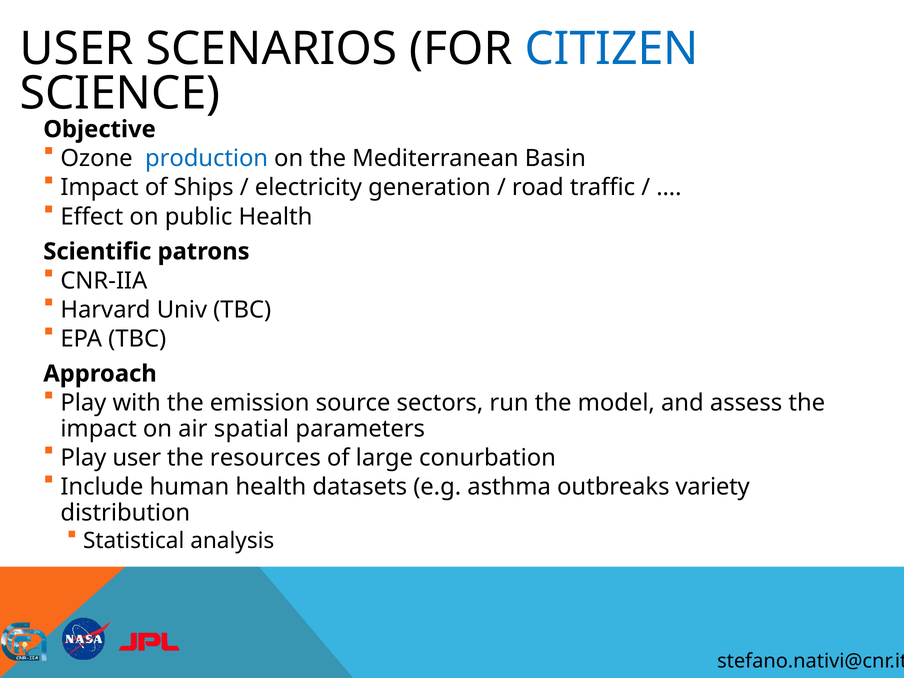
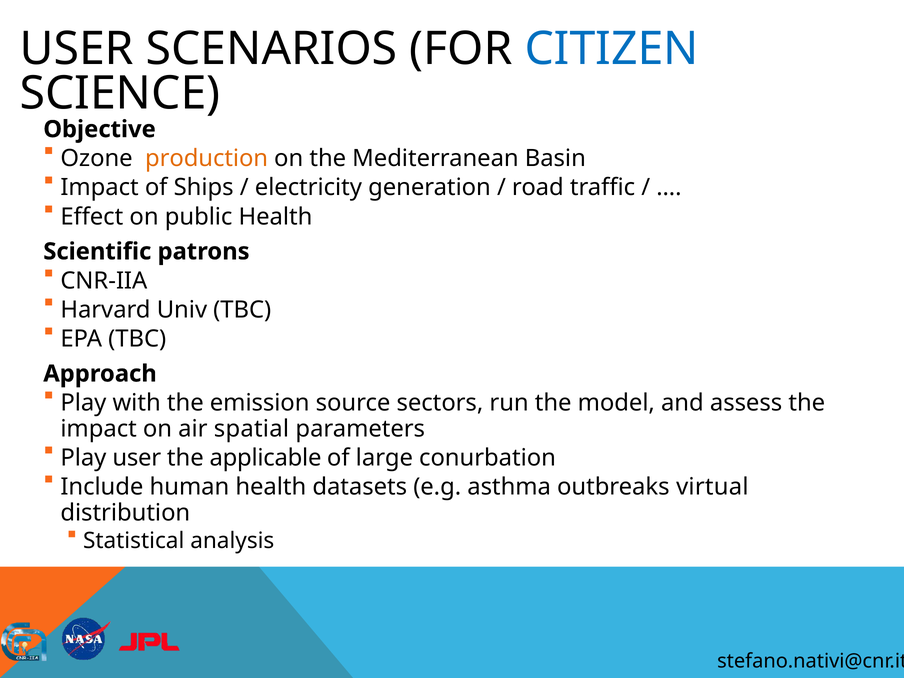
production colour: blue -> orange (207, 158)
resources: resources -> applicable (266, 458)
variety: variety -> virtual (712, 487)
